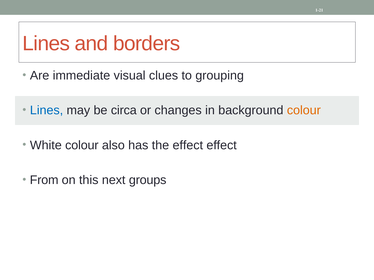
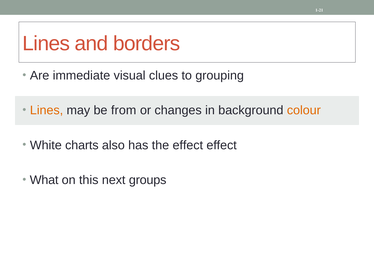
Lines colour: blue -> orange (47, 111)
circa: circa -> from (124, 111)
White colour: colour -> charts (82, 145)
From: From -> What (44, 180)
